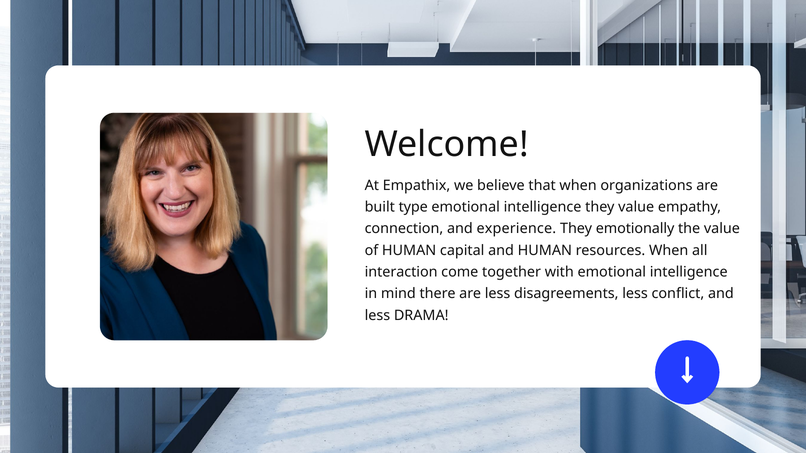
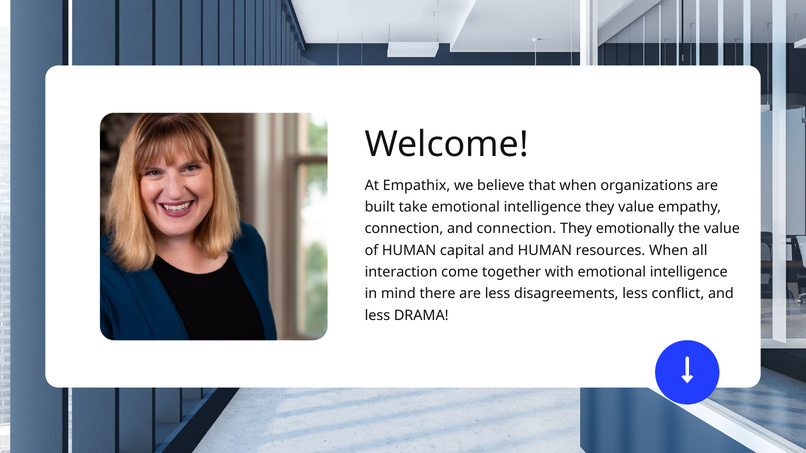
type: type -> take (413, 207)
and experience: experience -> connection (516, 229)
